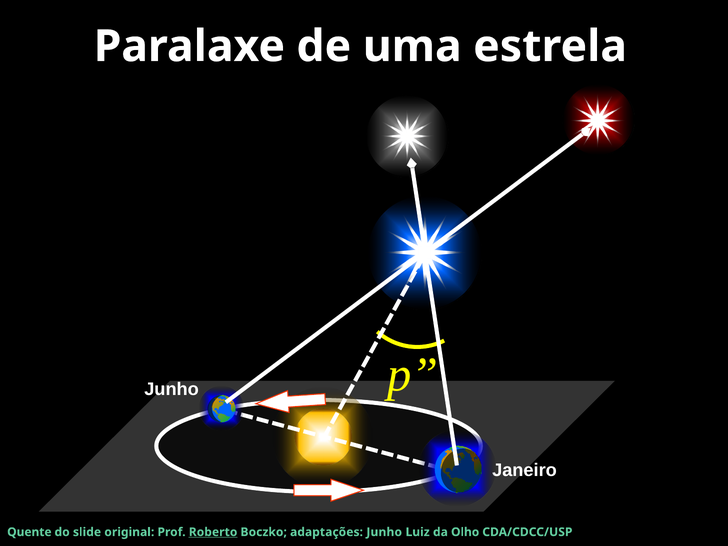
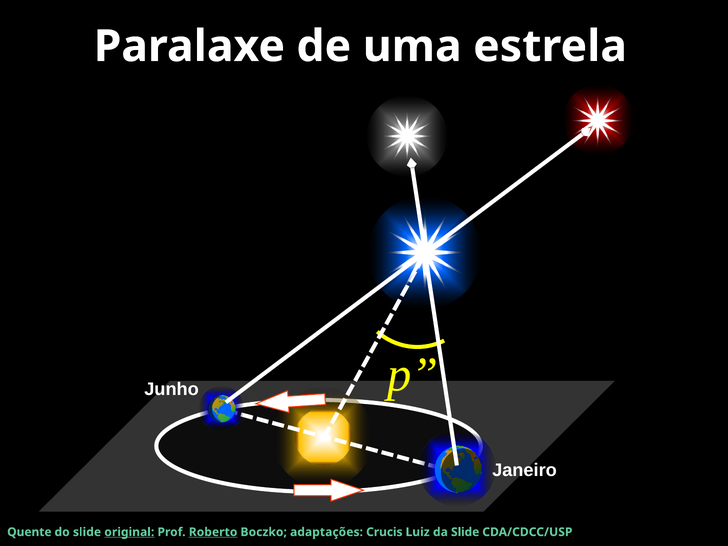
original underline: none -> present (129, 532)
adaptações Junho: Junho -> Crucis (384, 532)
da Olho: Olho -> Slide (465, 532)
